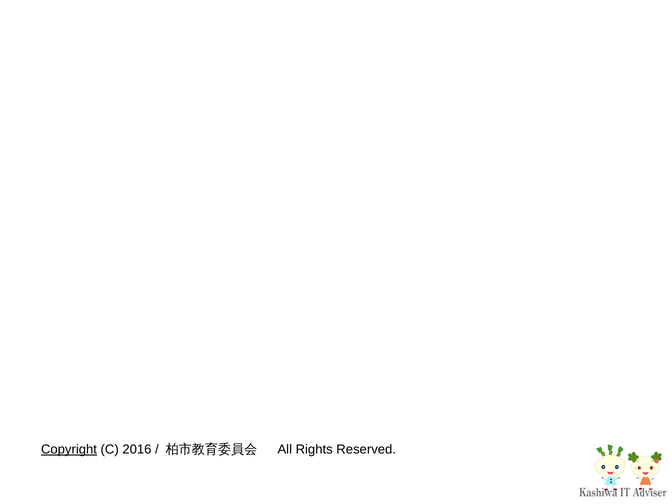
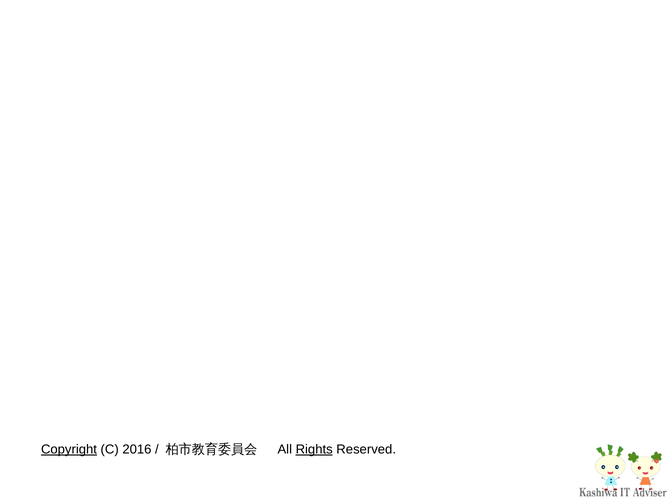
Rights underline: none -> present (314, 449)
